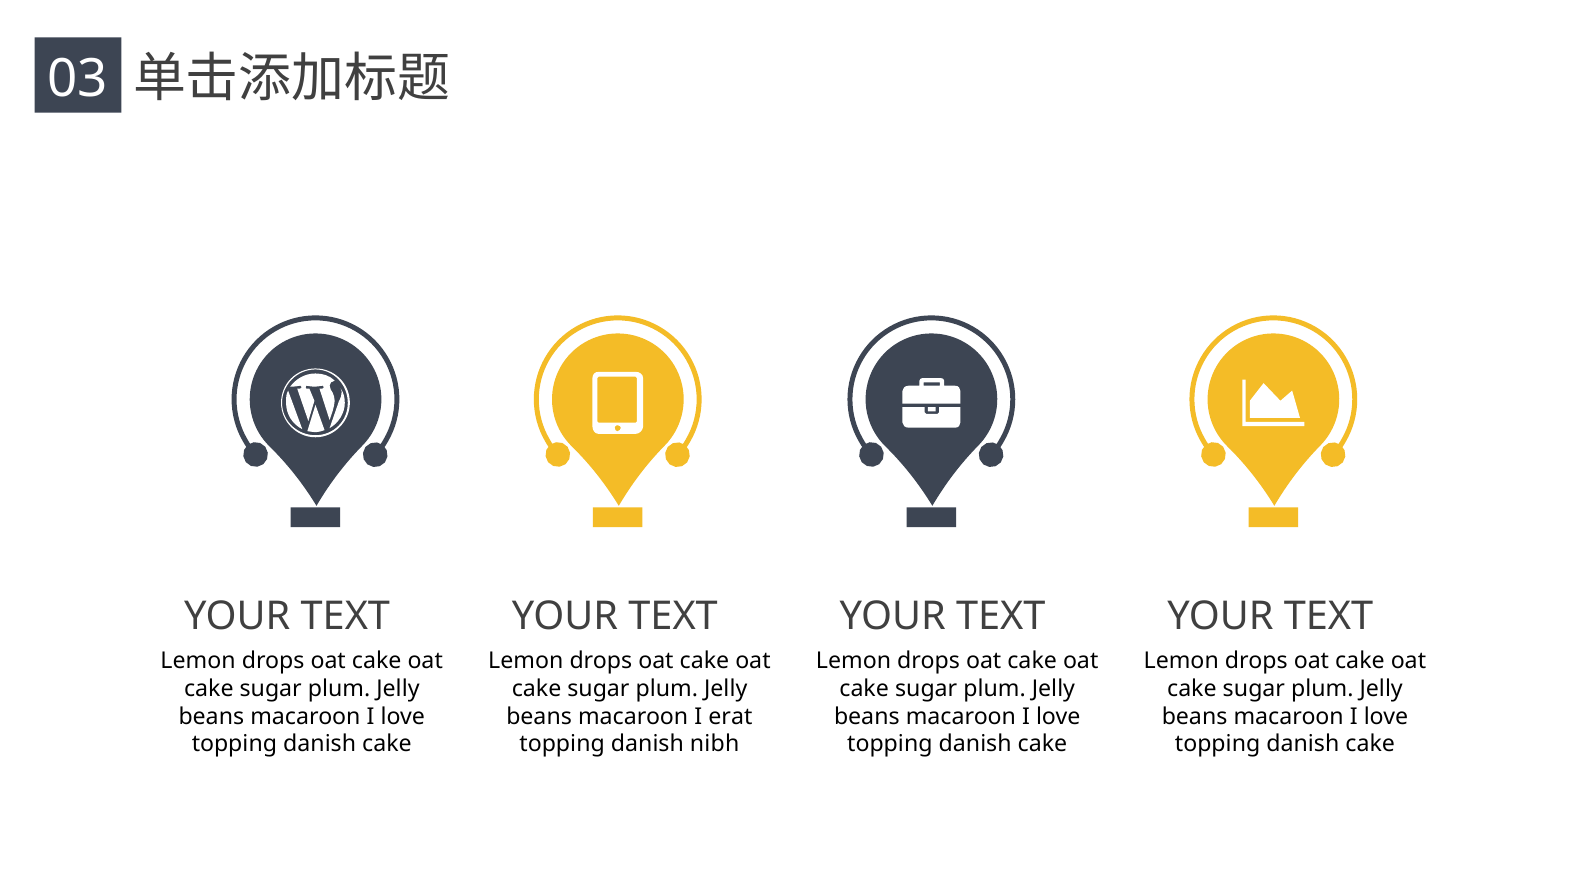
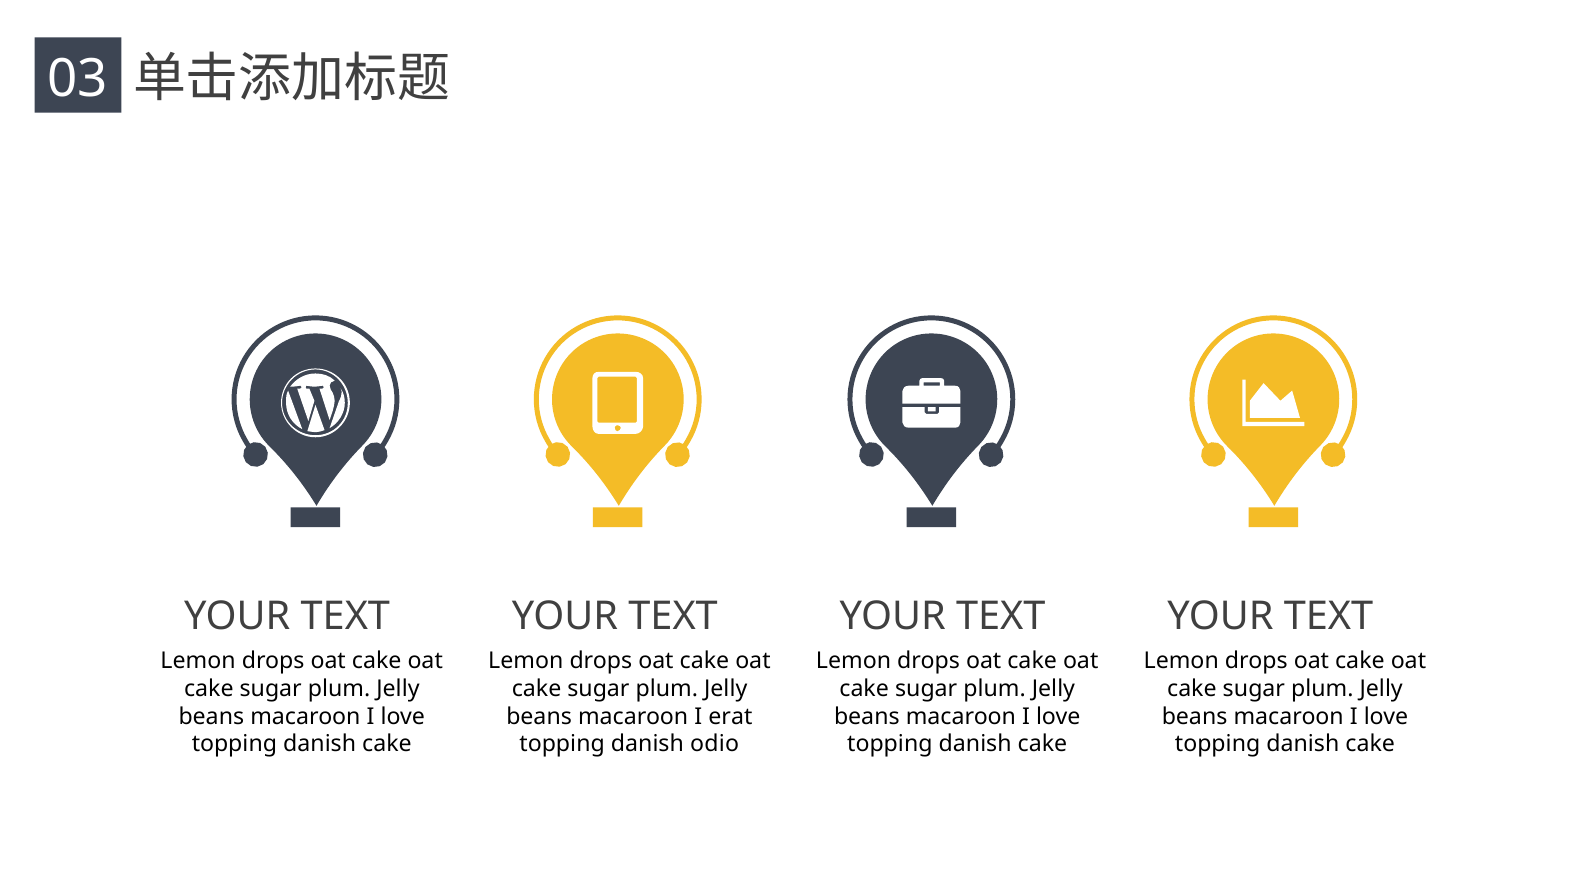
nibh: nibh -> odio (715, 744)
